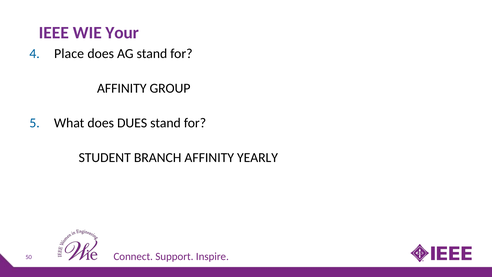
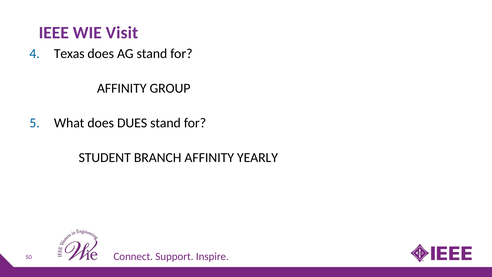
Your: Your -> Visit (122, 33)
Place: Place -> Texas (69, 54)
